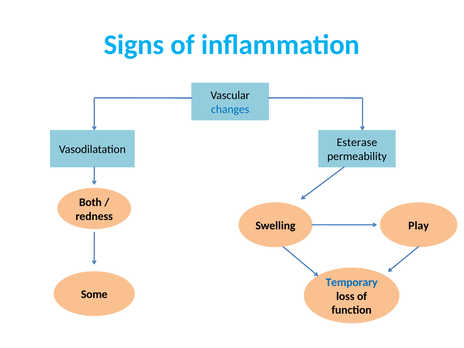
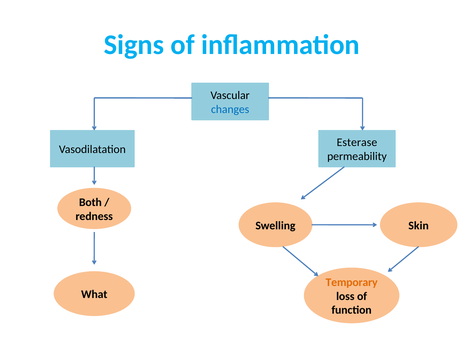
Play: Play -> Skin (419, 226)
Temporary colour: blue -> orange (352, 282)
Some: Some -> What (94, 294)
